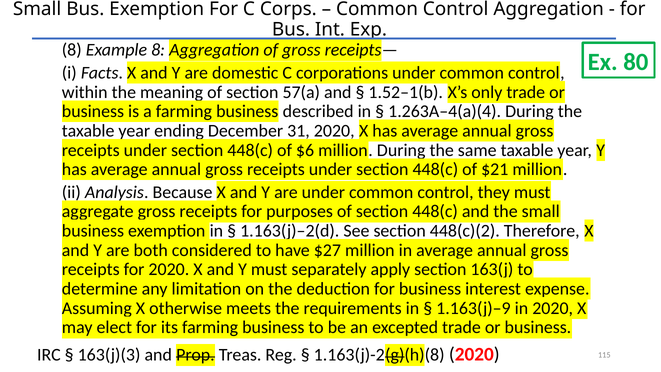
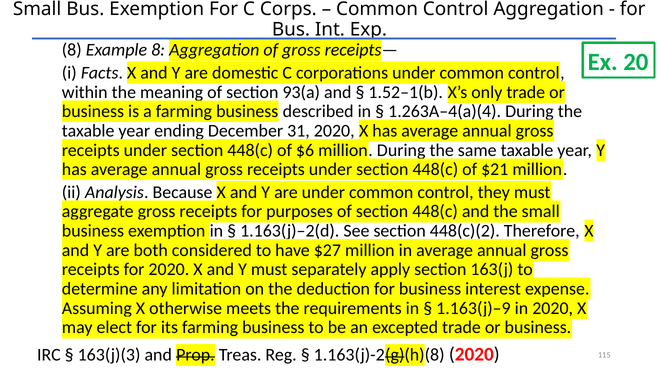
80: 80 -> 20 (636, 62)
57(a: 57(a -> 93(a (301, 92)
